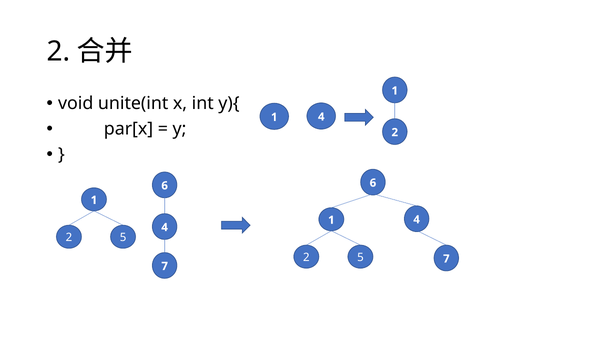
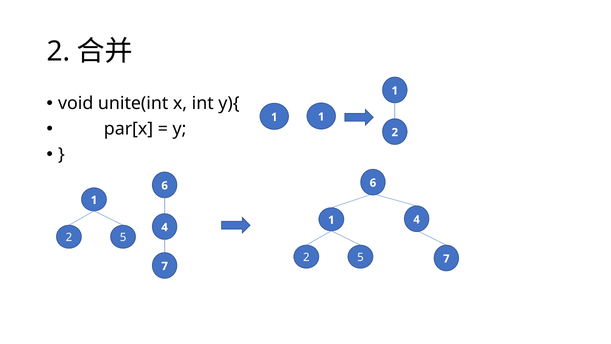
1 4: 4 -> 1 (321, 117)
